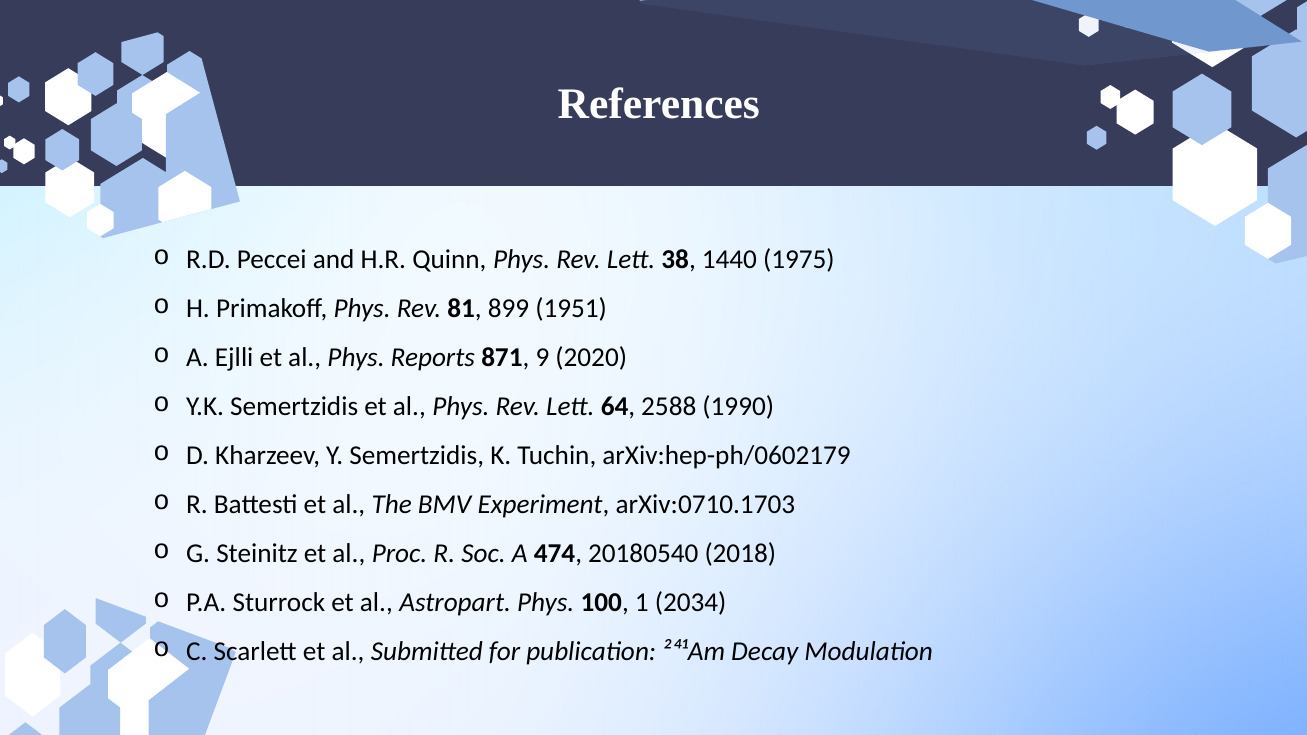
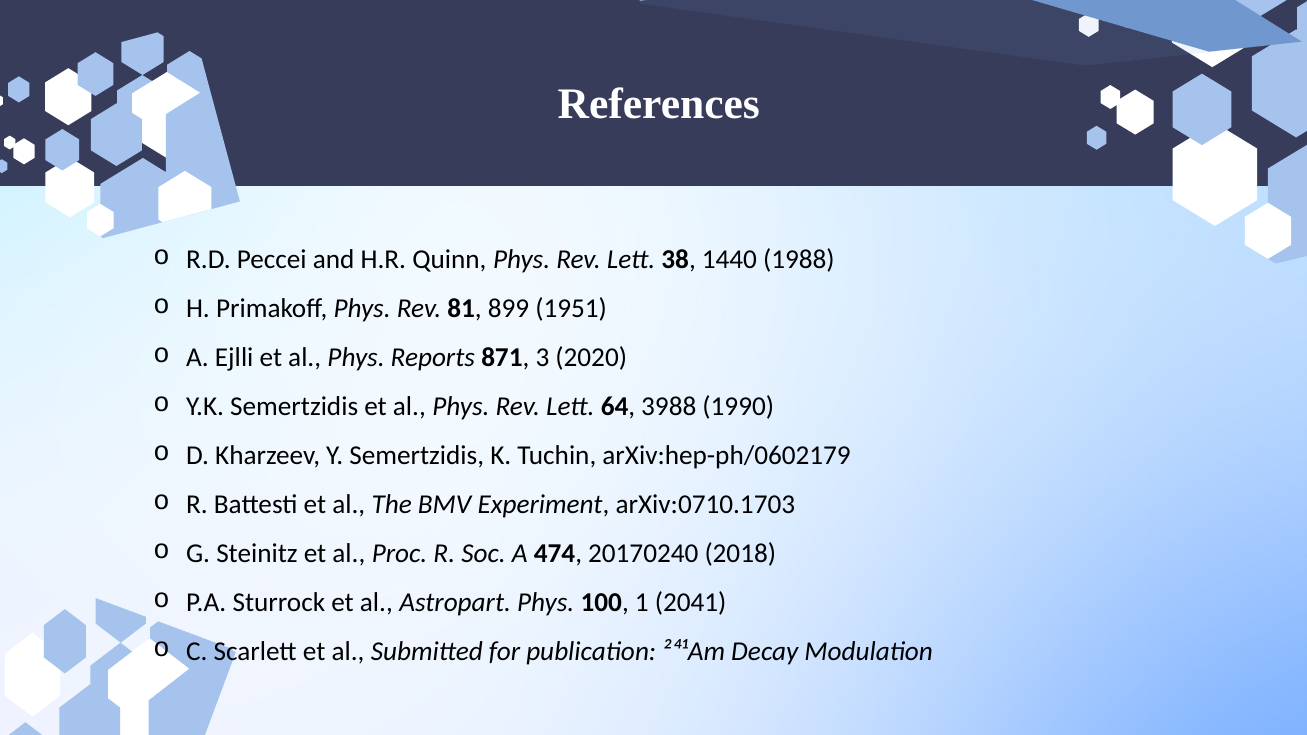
1975: 1975 -> 1988 (799, 260)
9: 9 -> 3 (542, 358)
2588: 2588 -> 3988 (669, 407)
20180540: 20180540 -> 20170240 (643, 554)
2034: 2034 -> 2041 (691, 603)
